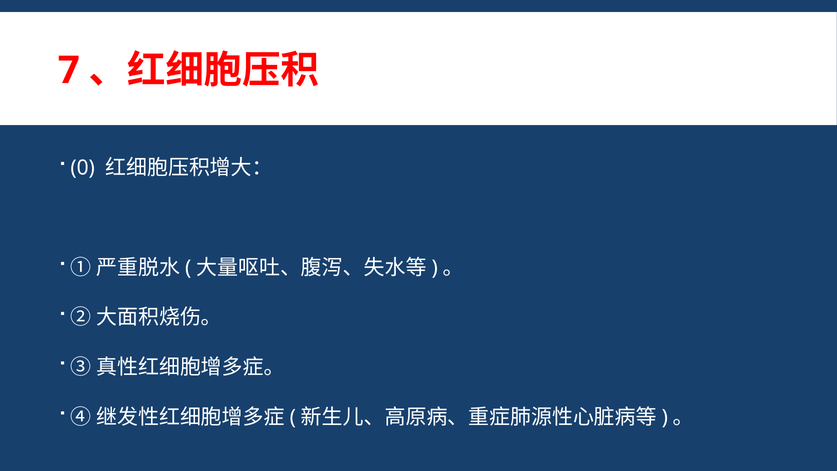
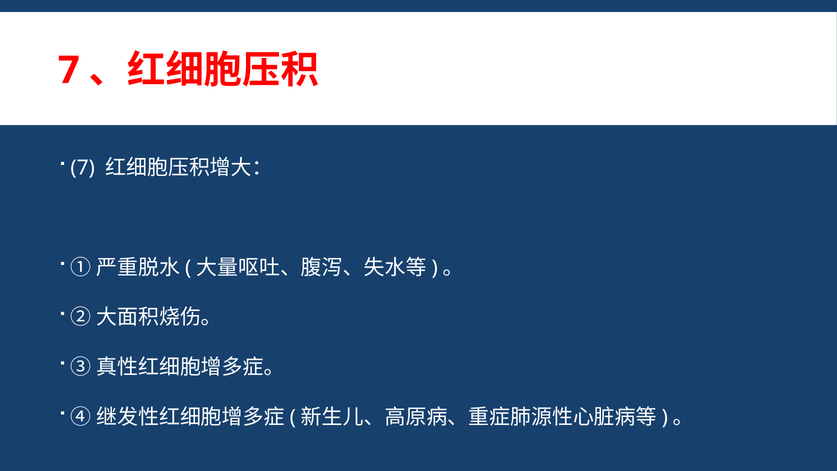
0: 0 -> 7 (83, 168)
